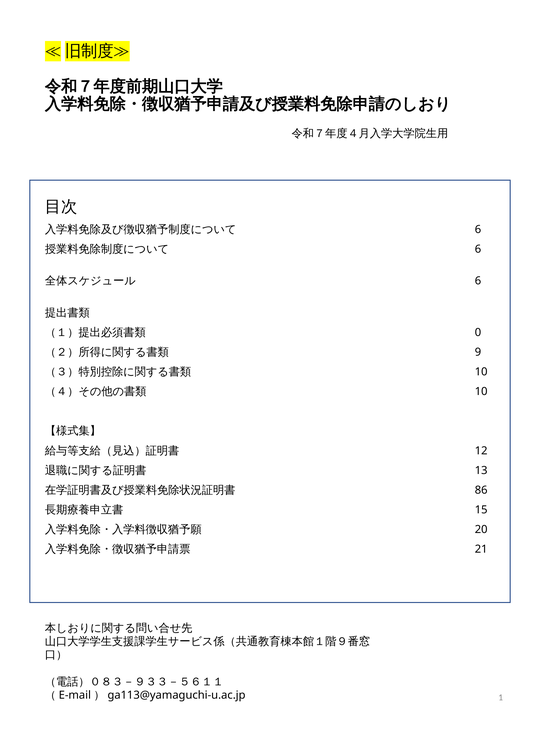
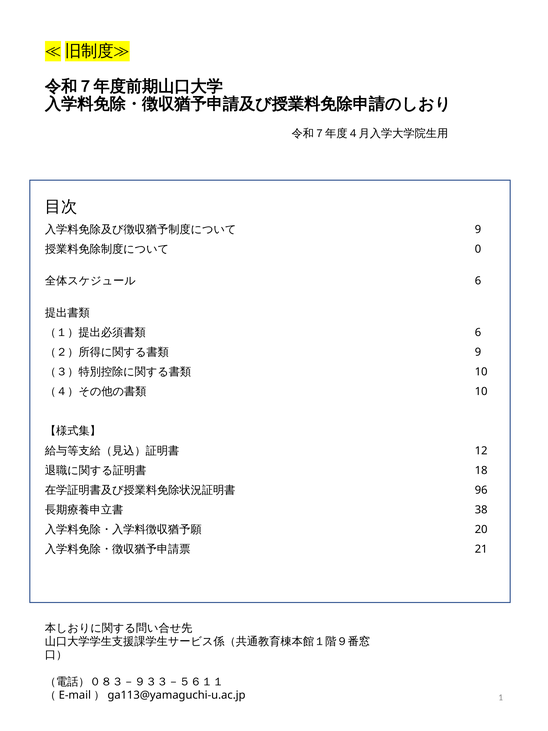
6: 6 -> 9 (478, 229)
6: 6 -> 0 (478, 249)
0: 0 -> 6 (478, 332)
13: 13 -> 18 (481, 470)
86: 86 -> 96 (481, 490)
15: 15 -> 38 (481, 510)
